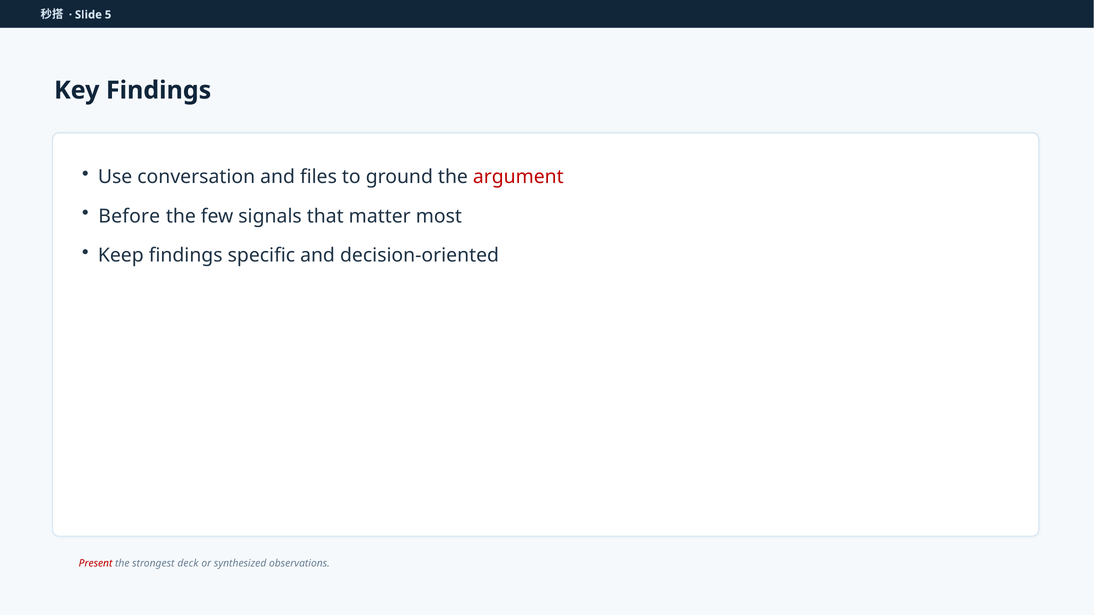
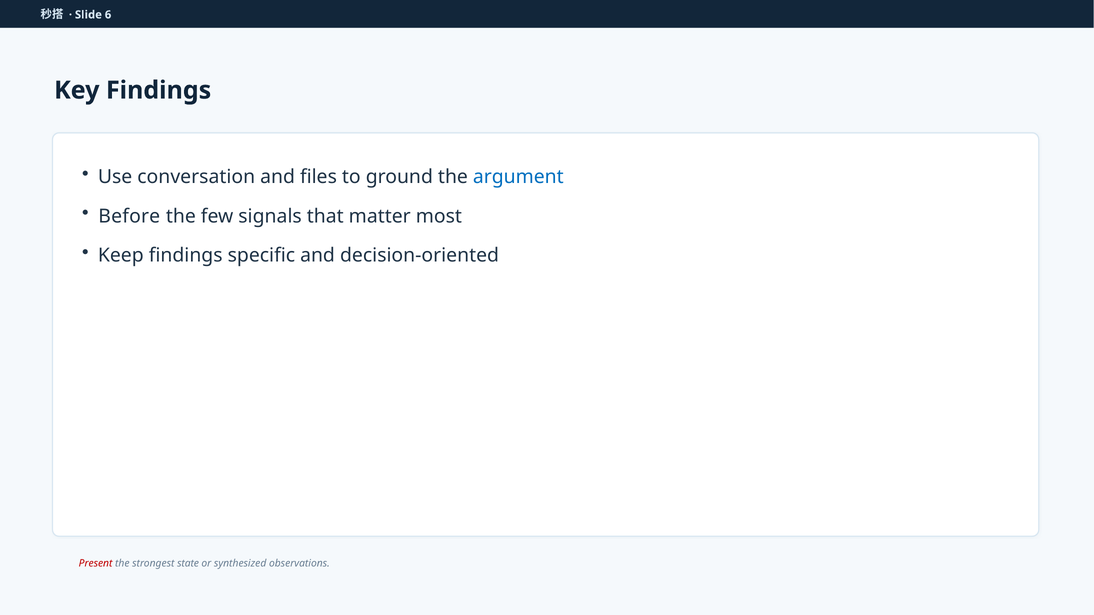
5: 5 -> 6 (108, 15)
argument colour: red -> blue (518, 177)
deck: deck -> state (188, 564)
